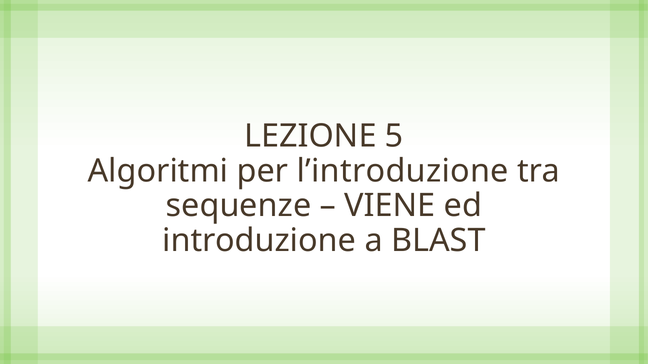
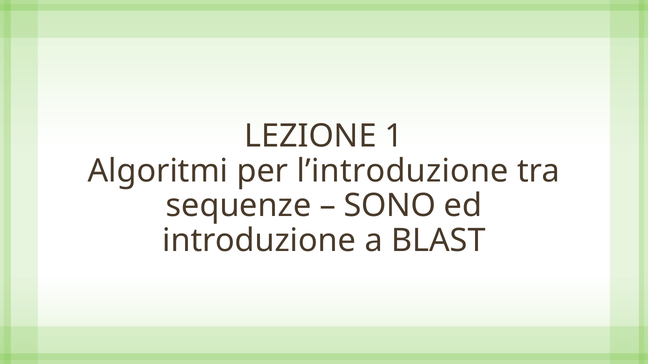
5: 5 -> 1 (394, 136)
VIENE: VIENE -> SONO (390, 206)
